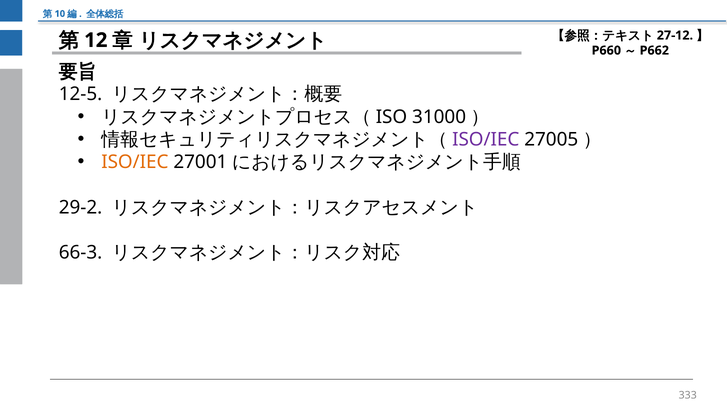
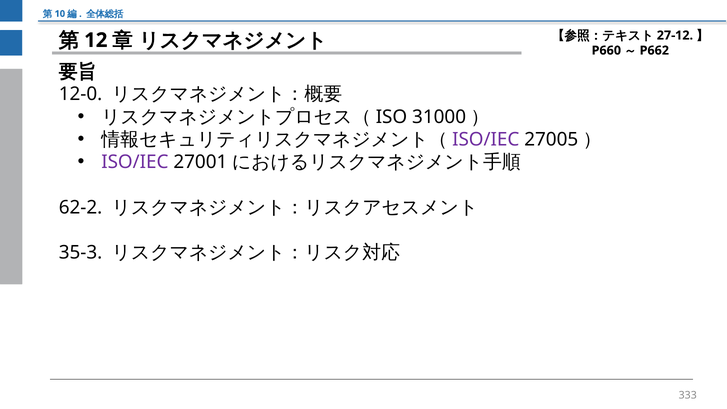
12-5: 12-5 -> 12-0 (81, 94)
ISO/IEC colour: orange -> purple (135, 162)
29-2: 29-2 -> 62-2 (81, 207)
66-3: 66-3 -> 35-3 (81, 253)
